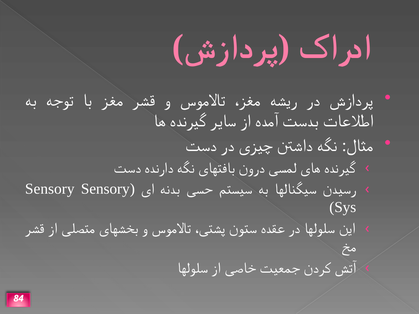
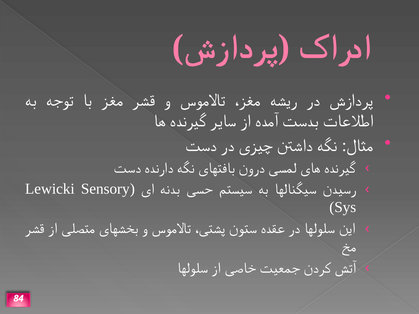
Sensory: Sensory -> Lewicki (50, 189)
